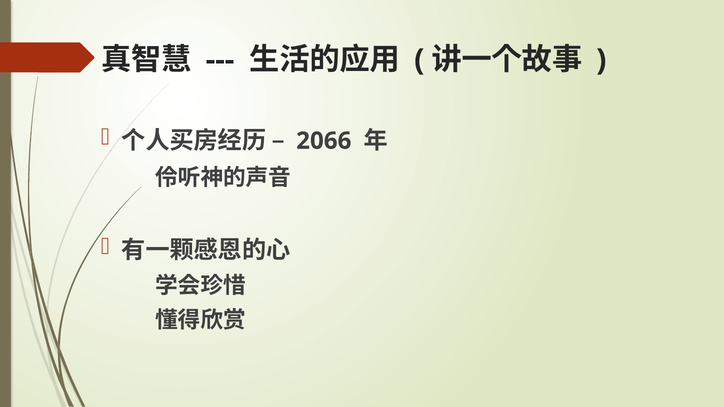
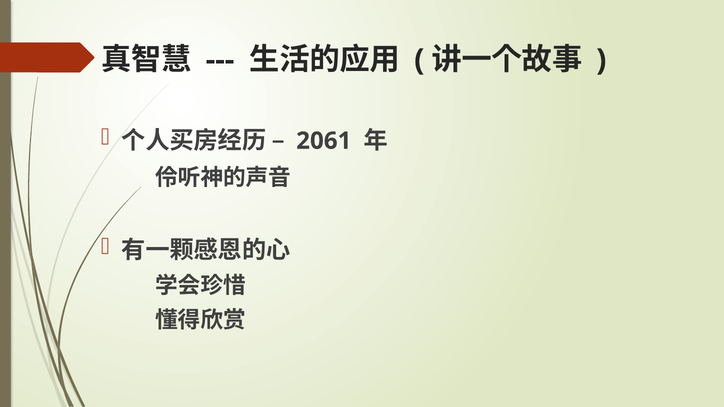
2066: 2066 -> 2061 (324, 141)
